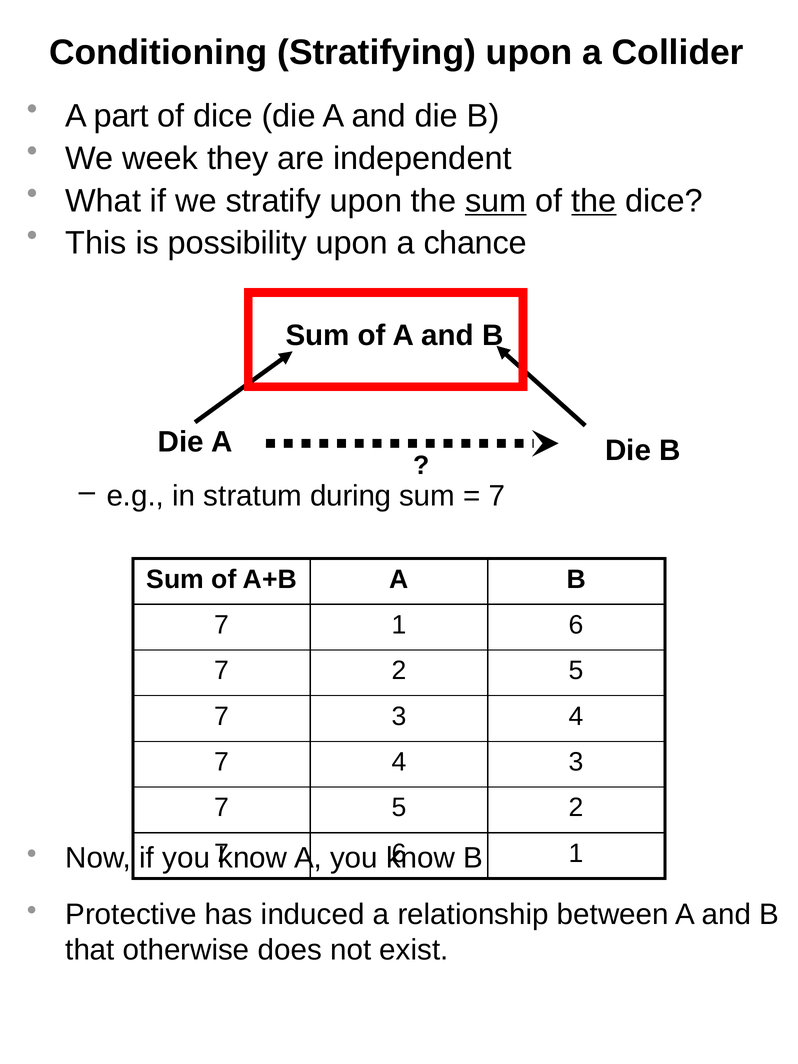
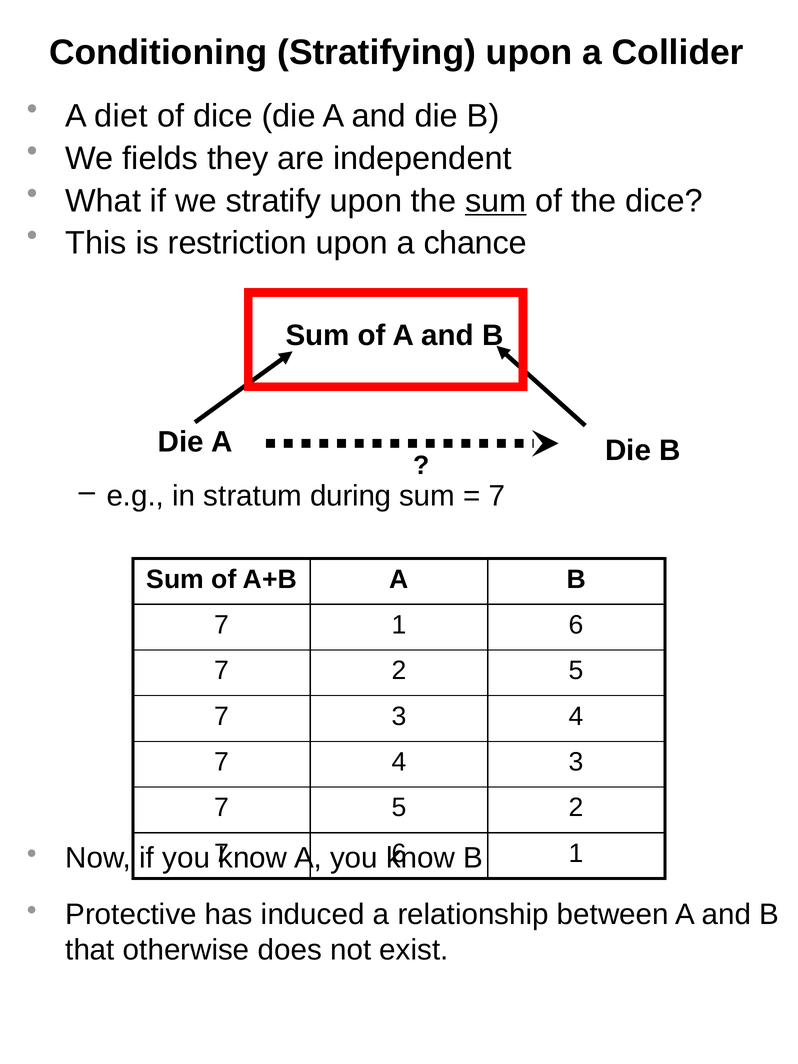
part: part -> diet (121, 116)
week: week -> fields (160, 159)
the underline: present -> none (594, 201)
possibility: possibility -> restriction (237, 243)
